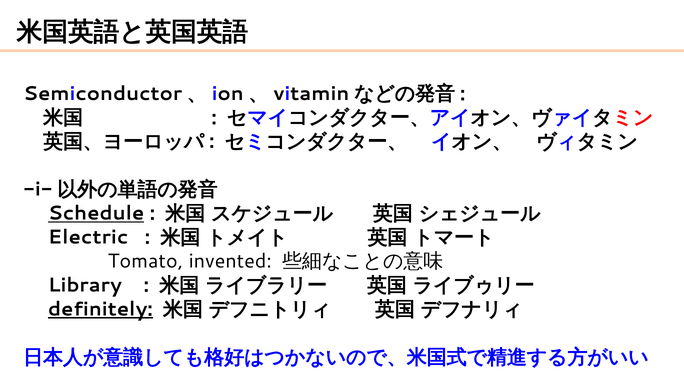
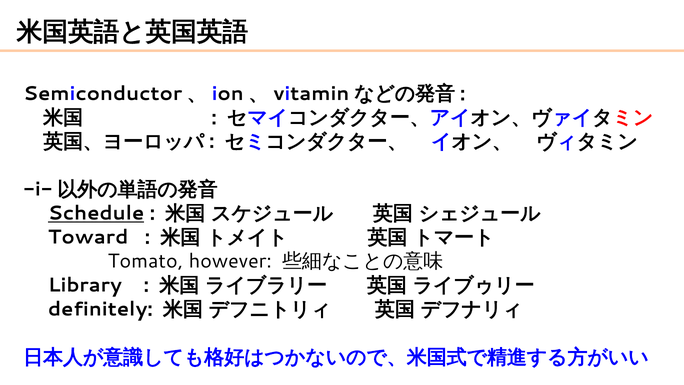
Electric: Electric -> Toward (88, 237)
invented: invented -> however (230, 261)
definitely underline: present -> none (100, 309)
